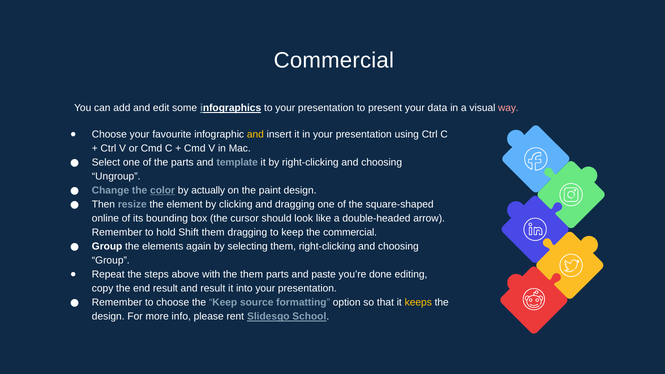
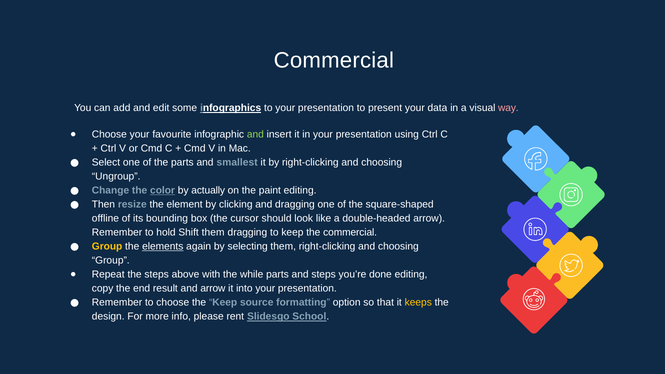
and colour: yellow -> light green (255, 135)
template: template -> smallest (237, 163)
paint design: design -> editing (300, 191)
online: online -> offline (105, 219)
Group colour: white -> yellow (107, 247)
elements underline: none -> present (163, 247)
the them: them -> while (252, 275)
and paste: paste -> steps (324, 275)
and result: result -> arrow (213, 289)
